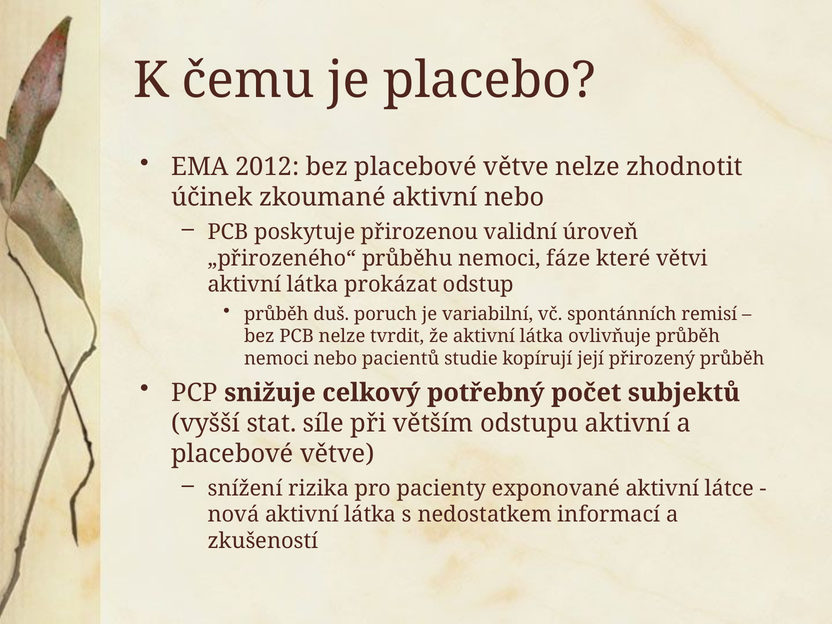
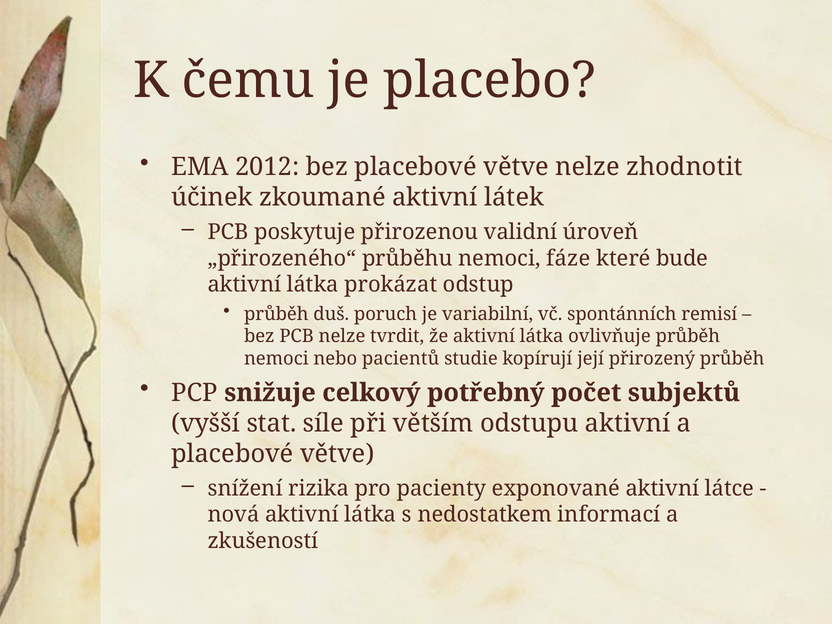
aktivní nebo: nebo -> látek (514, 197)
větvi: větvi -> bude (682, 258)
